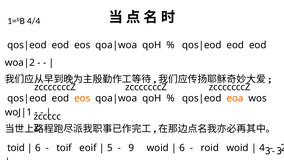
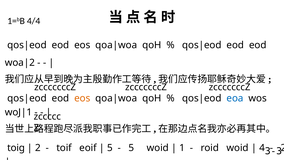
eoa colour: orange -> blue (235, 98)
toid: toid -> toig (16, 148)
6: 6 -> 2 (38, 148)
9: 9 -> 5 (131, 148)
6: 6 -> 1 (182, 148)
